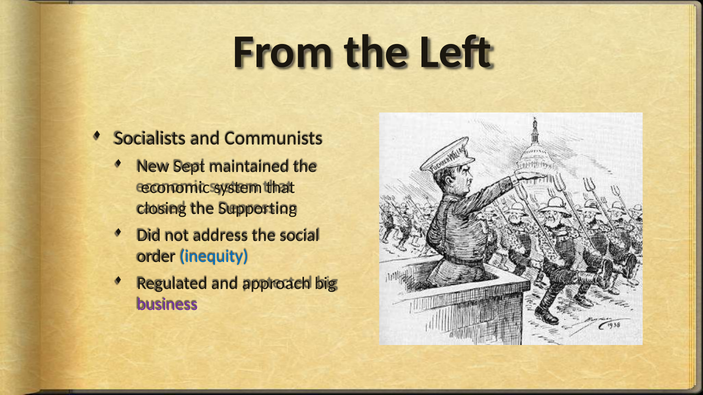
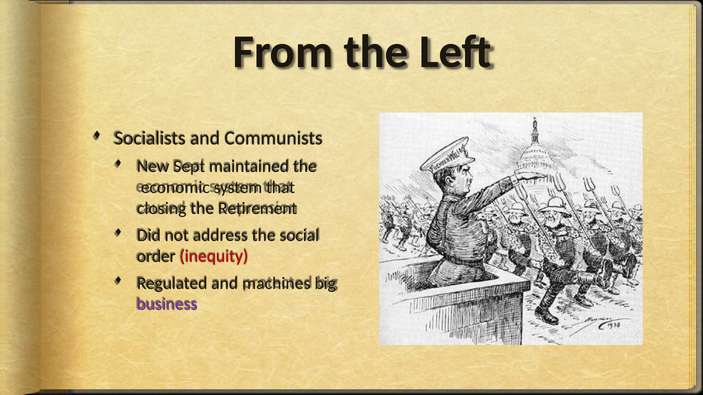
Supporting: Supporting -> Retirement (258, 209)
inequity colour: blue -> red (214, 257)
approach: approach -> machines (276, 284)
